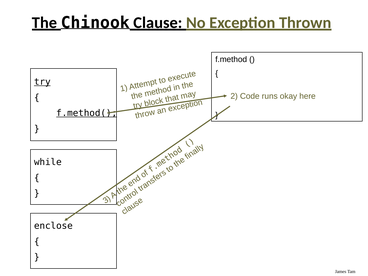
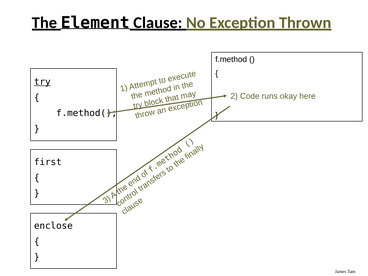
Chinook: Chinook -> Element (95, 23)
f.method( underline: present -> none (87, 113)
while: while -> first (48, 162)
